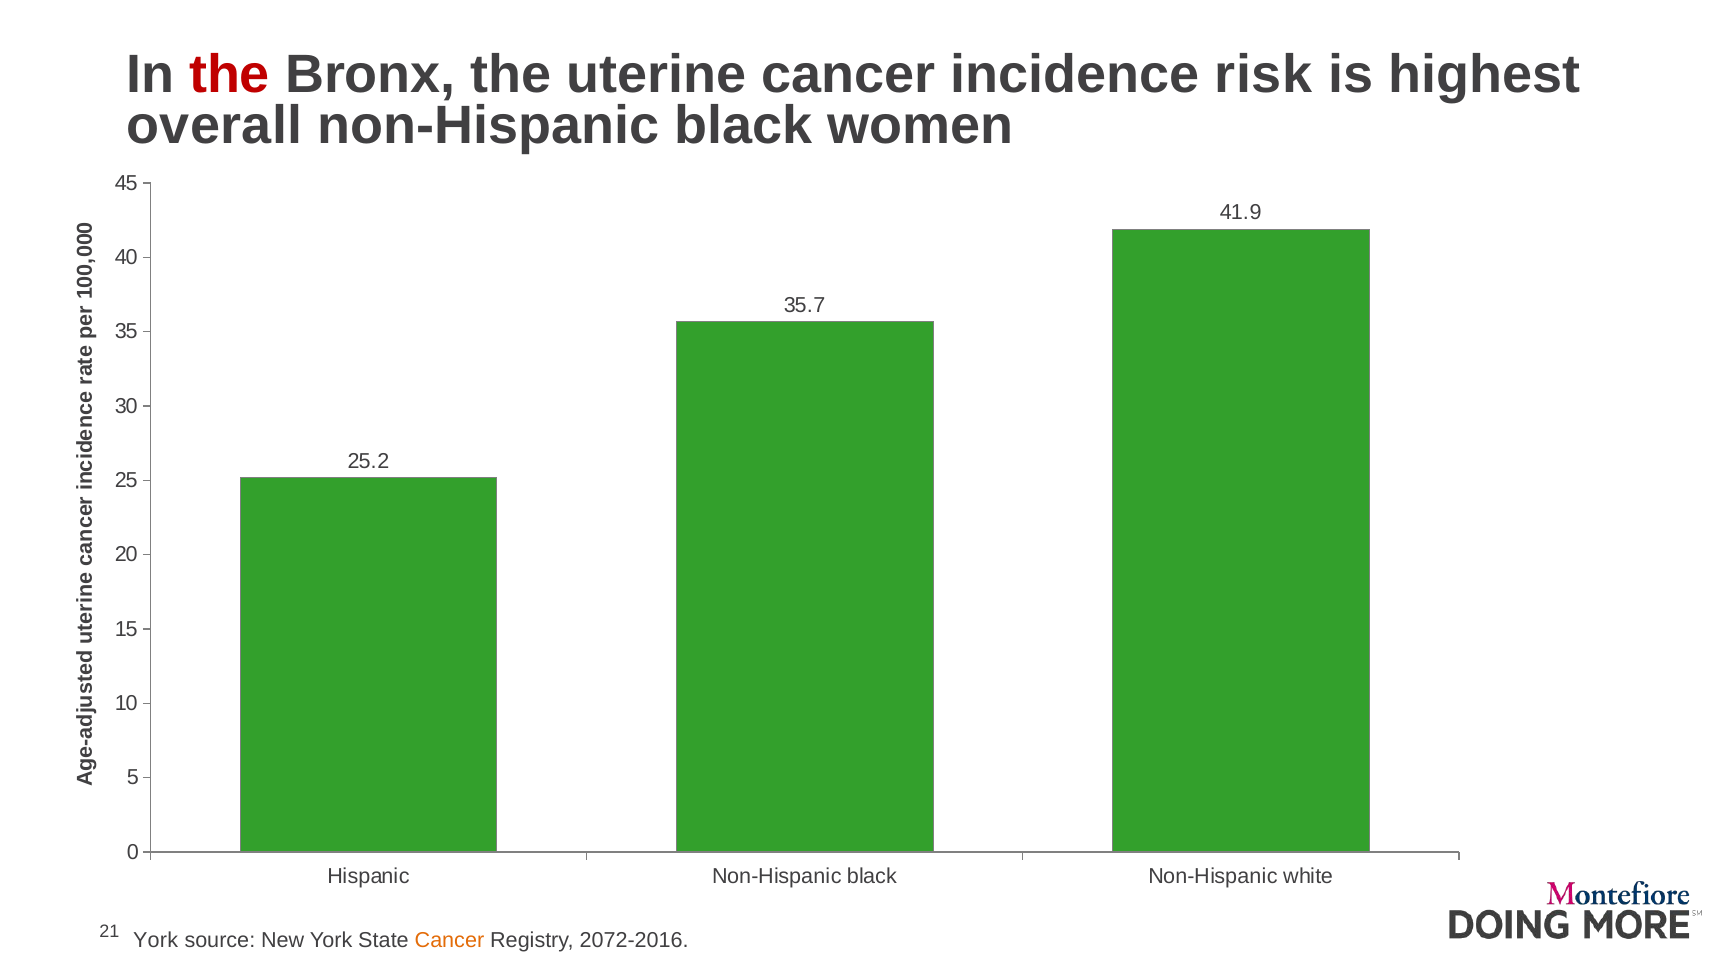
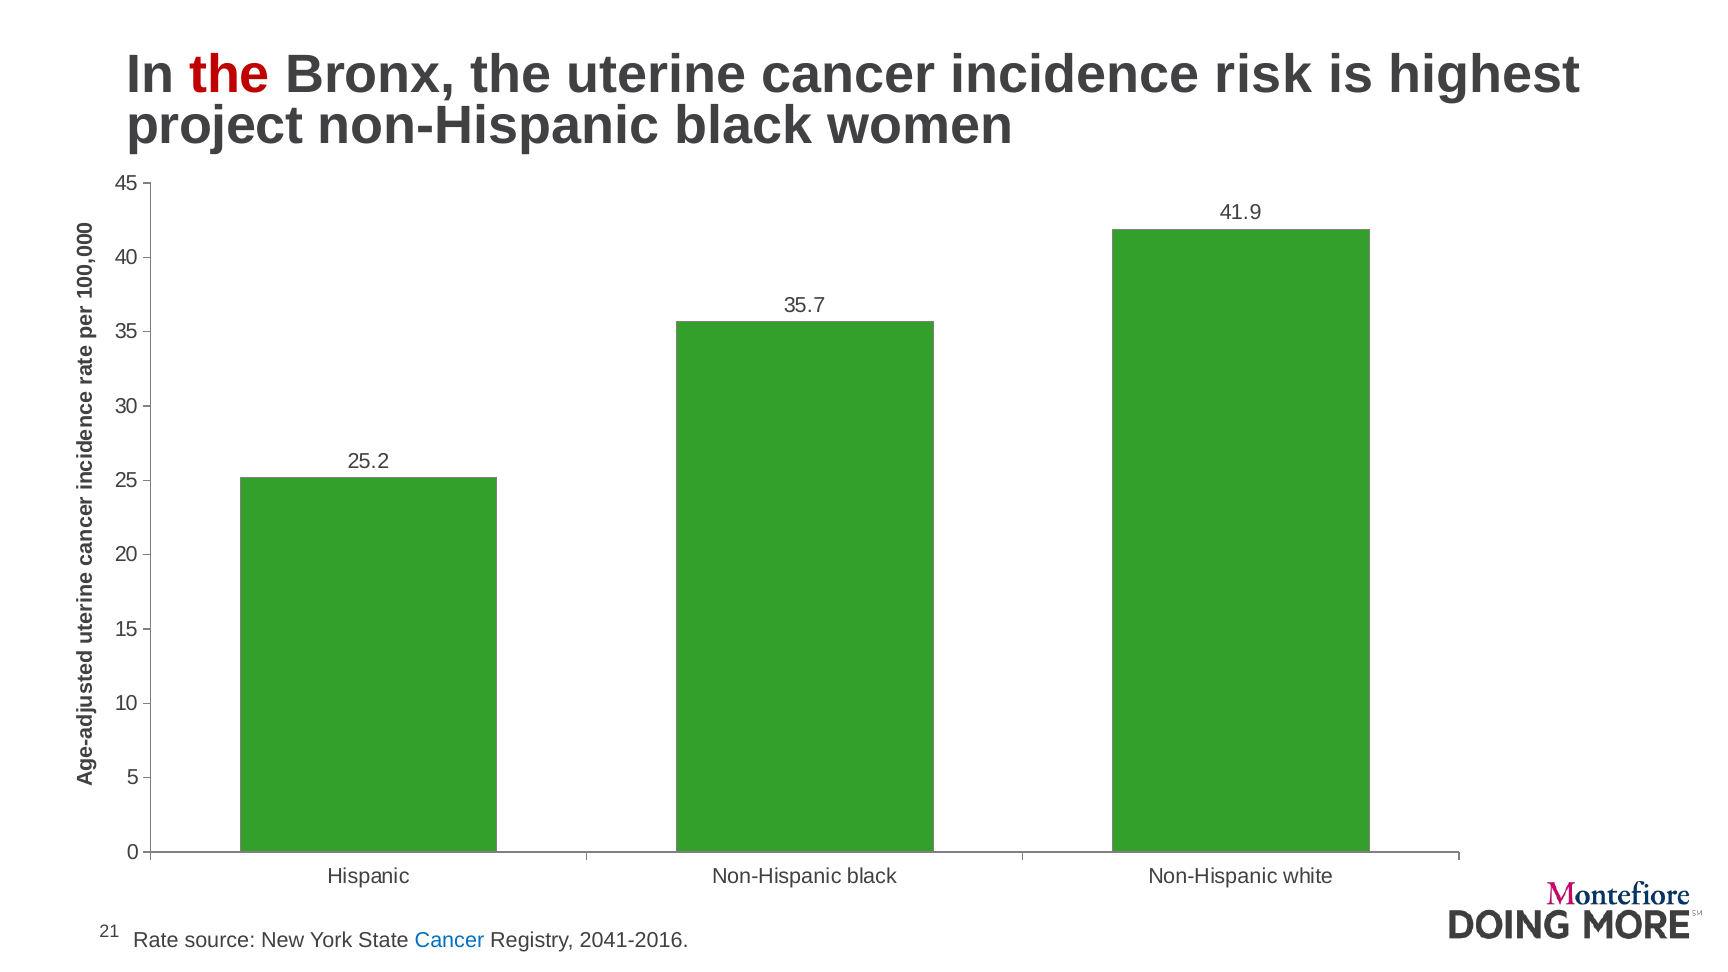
overall: overall -> project (215, 126)
York: York -> Rate (156, 940)
Cancer colour: orange -> blue (449, 940)
2072-2016: 2072-2016 -> 2041-2016 (634, 940)
